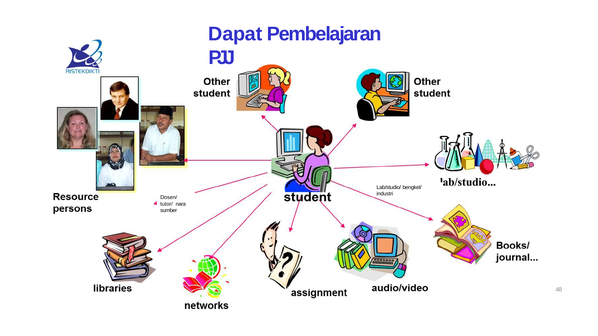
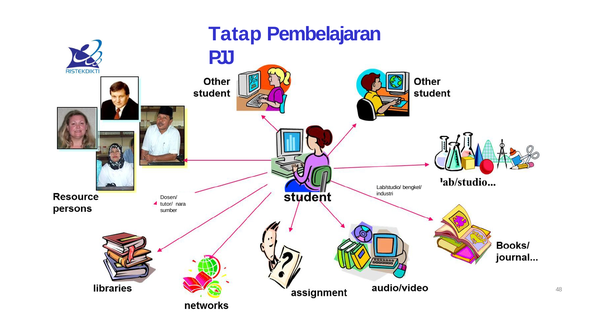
Dapat: Dapat -> Tatap (235, 34)
